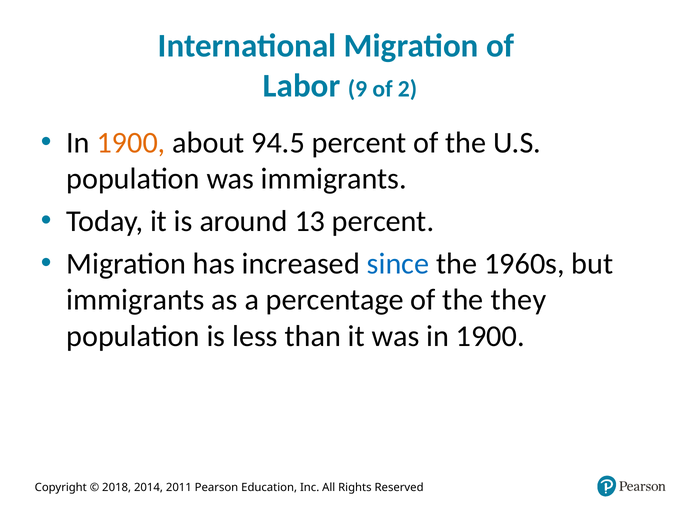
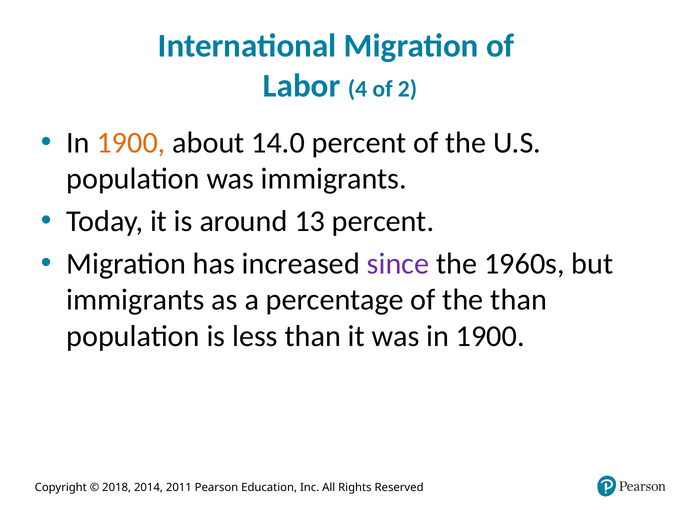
9: 9 -> 4 (357, 89)
94.5: 94.5 -> 14.0 (278, 143)
since colour: blue -> purple (398, 264)
the they: they -> than (519, 300)
